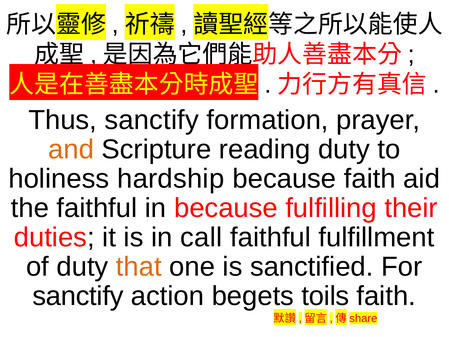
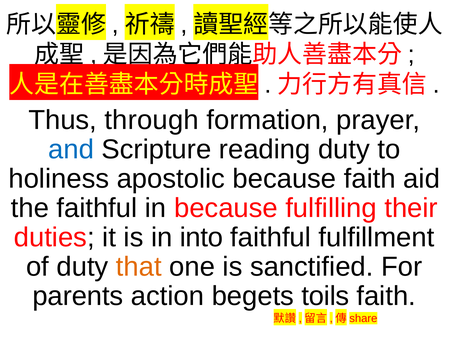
Thus sanctify: sanctify -> through (152, 120)
and colour: orange -> blue (71, 149)
hardship: hardship -> apostolic (171, 179)
call: call -> into (201, 237)
sanctify: sanctify -> parents (78, 296)
